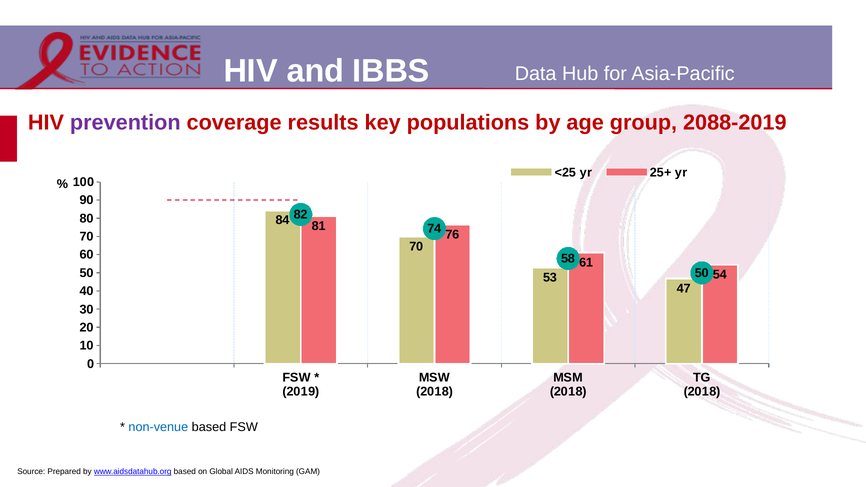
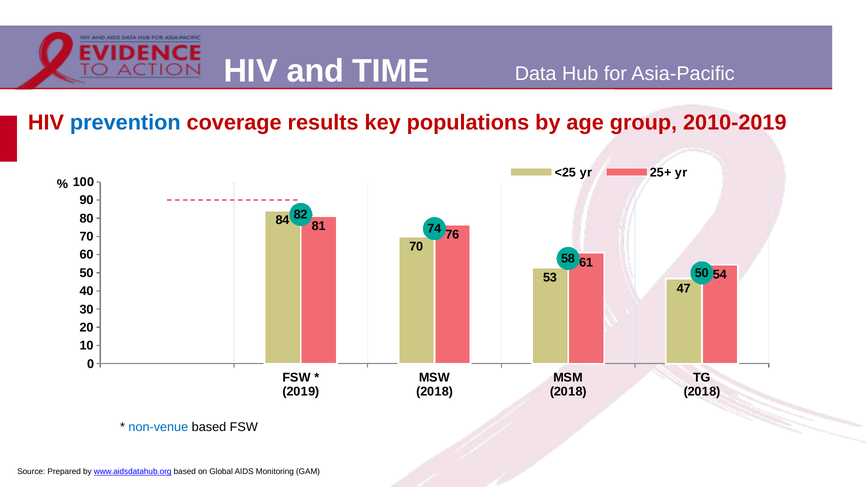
IBBS: IBBS -> TIME (391, 71)
prevention colour: purple -> blue (125, 123)
2088-2019: 2088-2019 -> 2010-2019 (735, 123)
